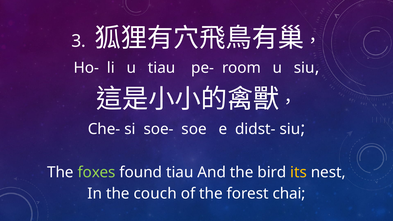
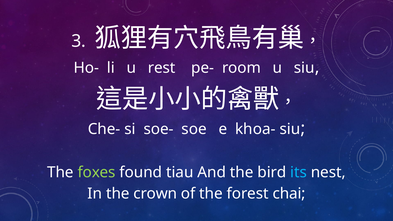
u tiau: tiau -> rest (162, 68)
didst-: didst- -> khoa- (255, 129)
its colour: yellow -> light blue (298, 172)
couch: couch -> crown (155, 194)
